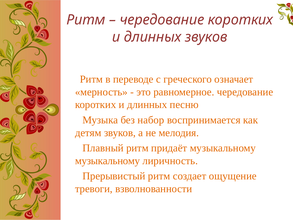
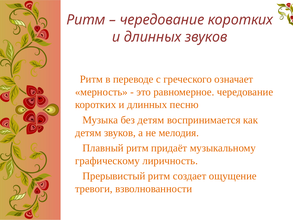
без набор: набор -> детям (151, 120)
музыкальному: музыкальному -> графическому (107, 161)
